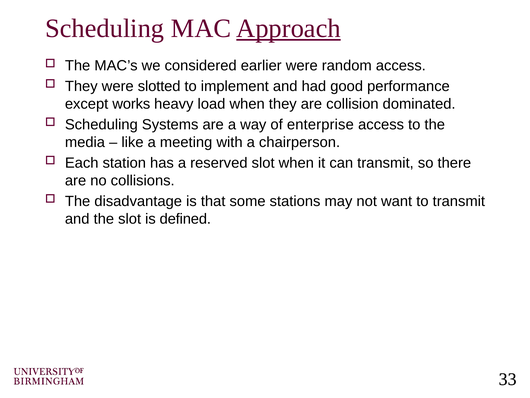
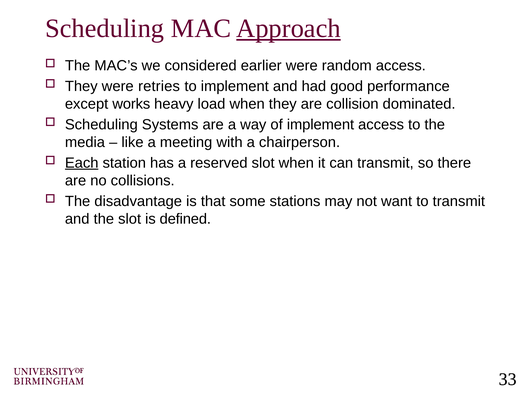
slotted: slotted -> retries (159, 86)
of enterprise: enterprise -> implement (320, 124)
Each underline: none -> present (82, 163)
